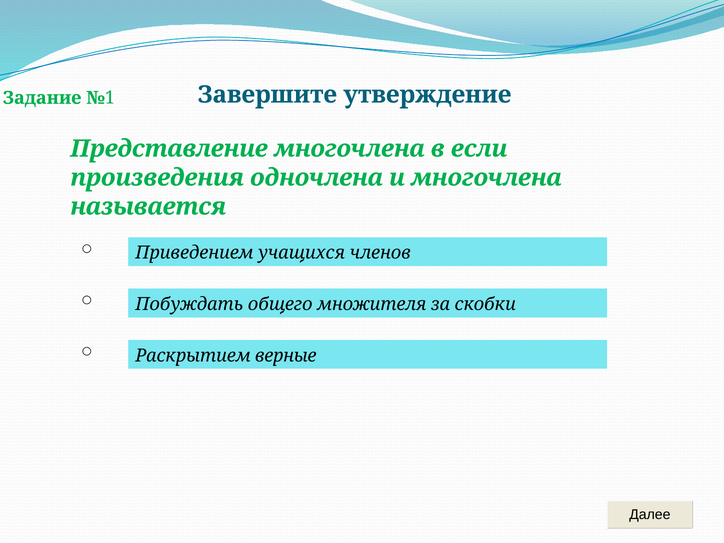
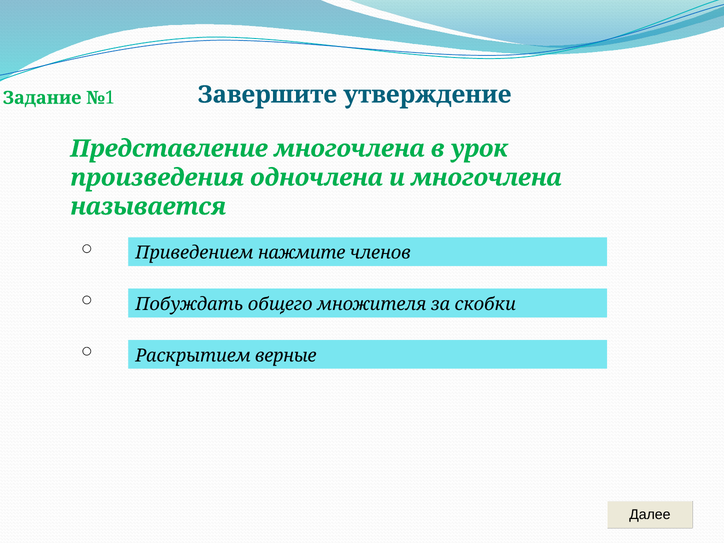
если: если -> урок (479, 149)
учащихся: учащихся -> нажмите (302, 253)
